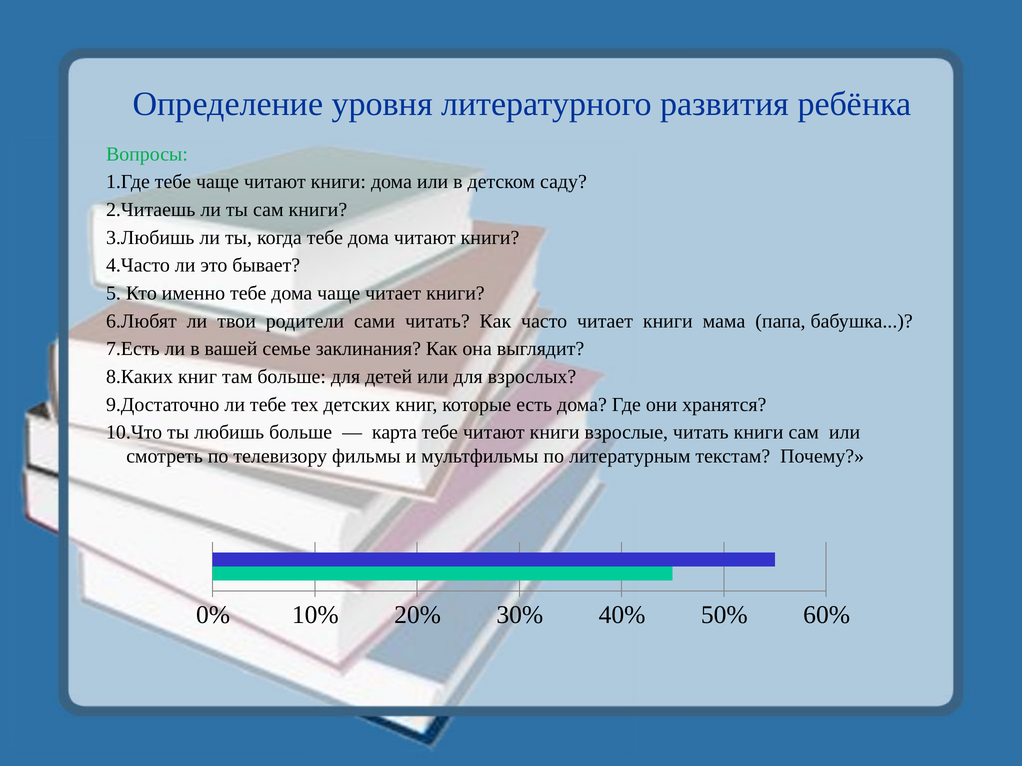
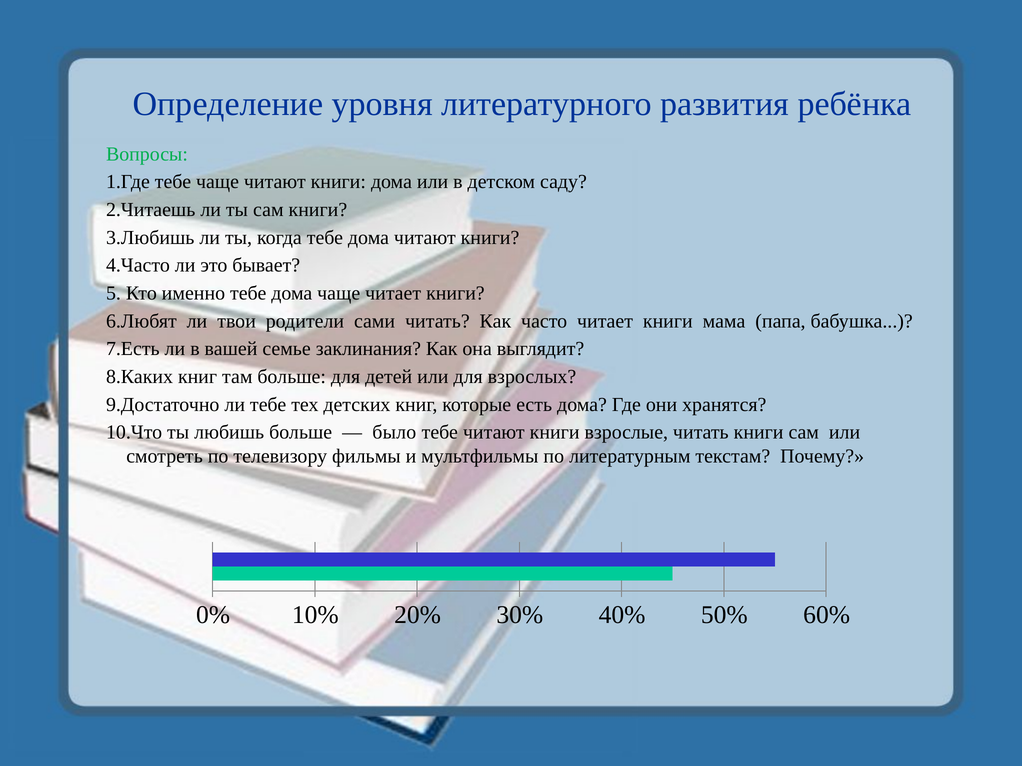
карта: карта -> было (394, 433)
